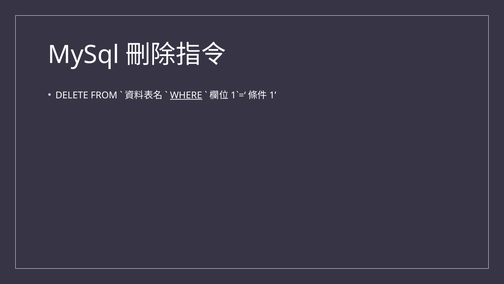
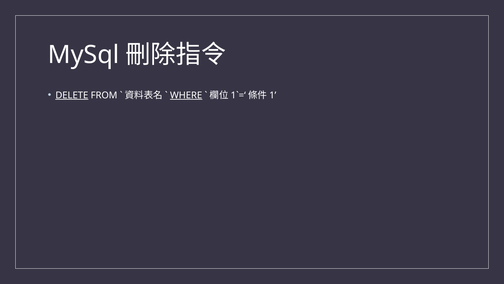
DELETE underline: none -> present (72, 95)
